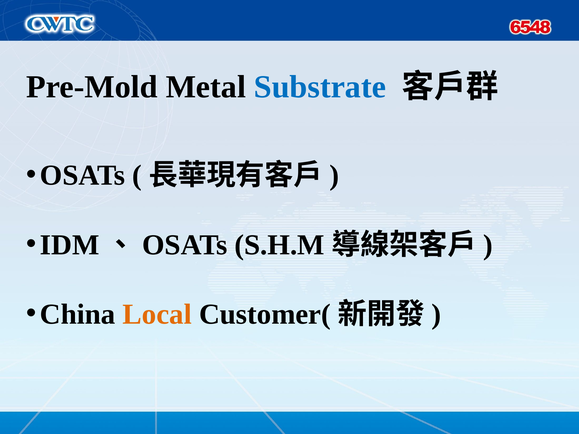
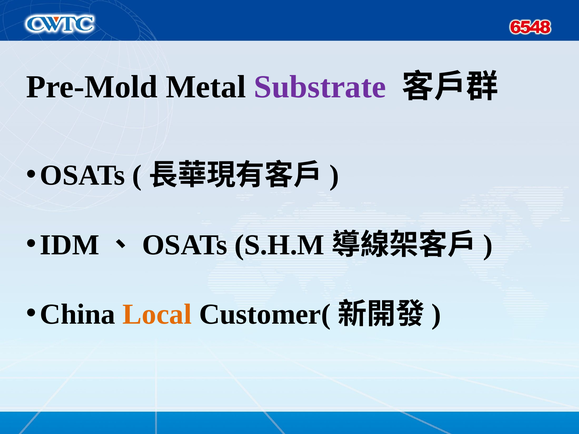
Substrate colour: blue -> purple (320, 87)
